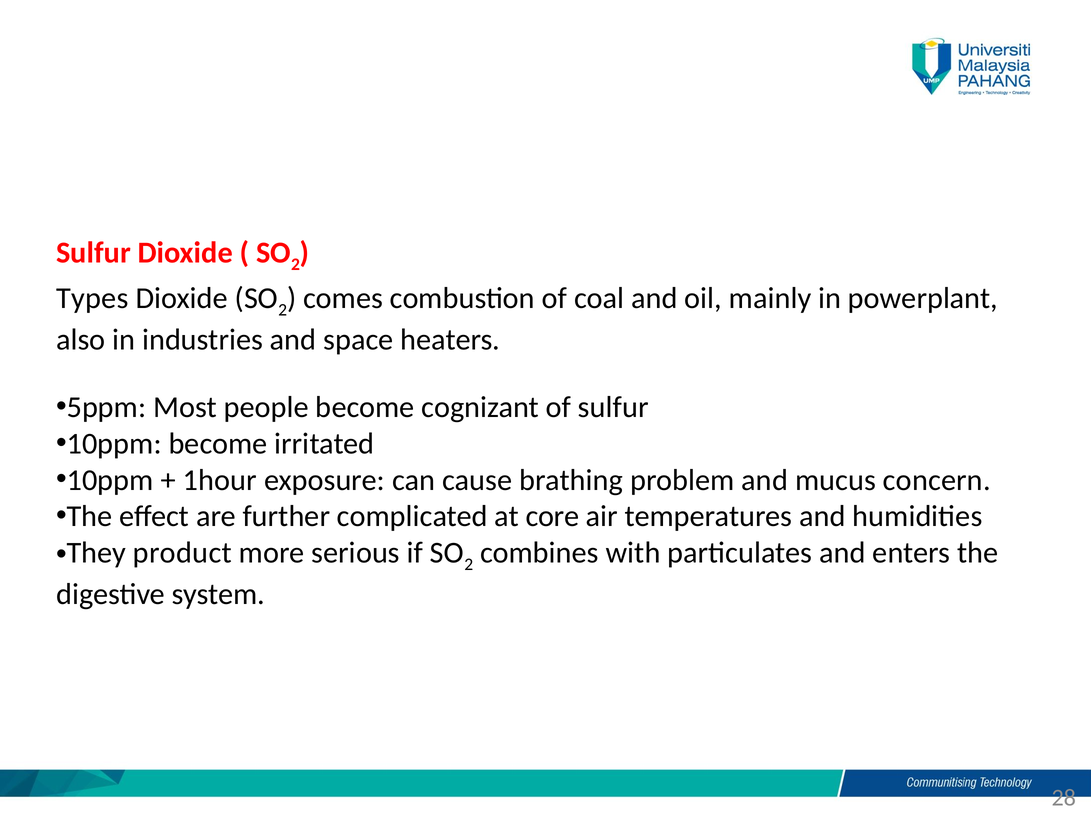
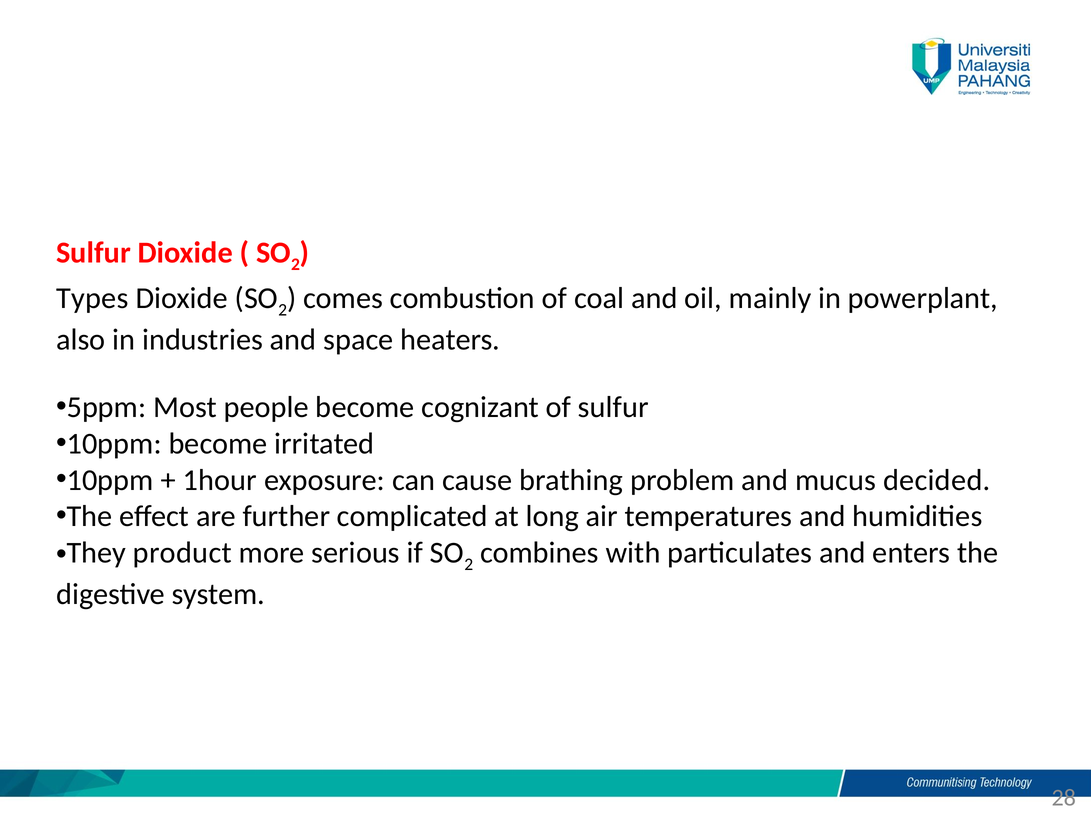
concern: concern -> decided (937, 480)
core: core -> long (552, 517)
